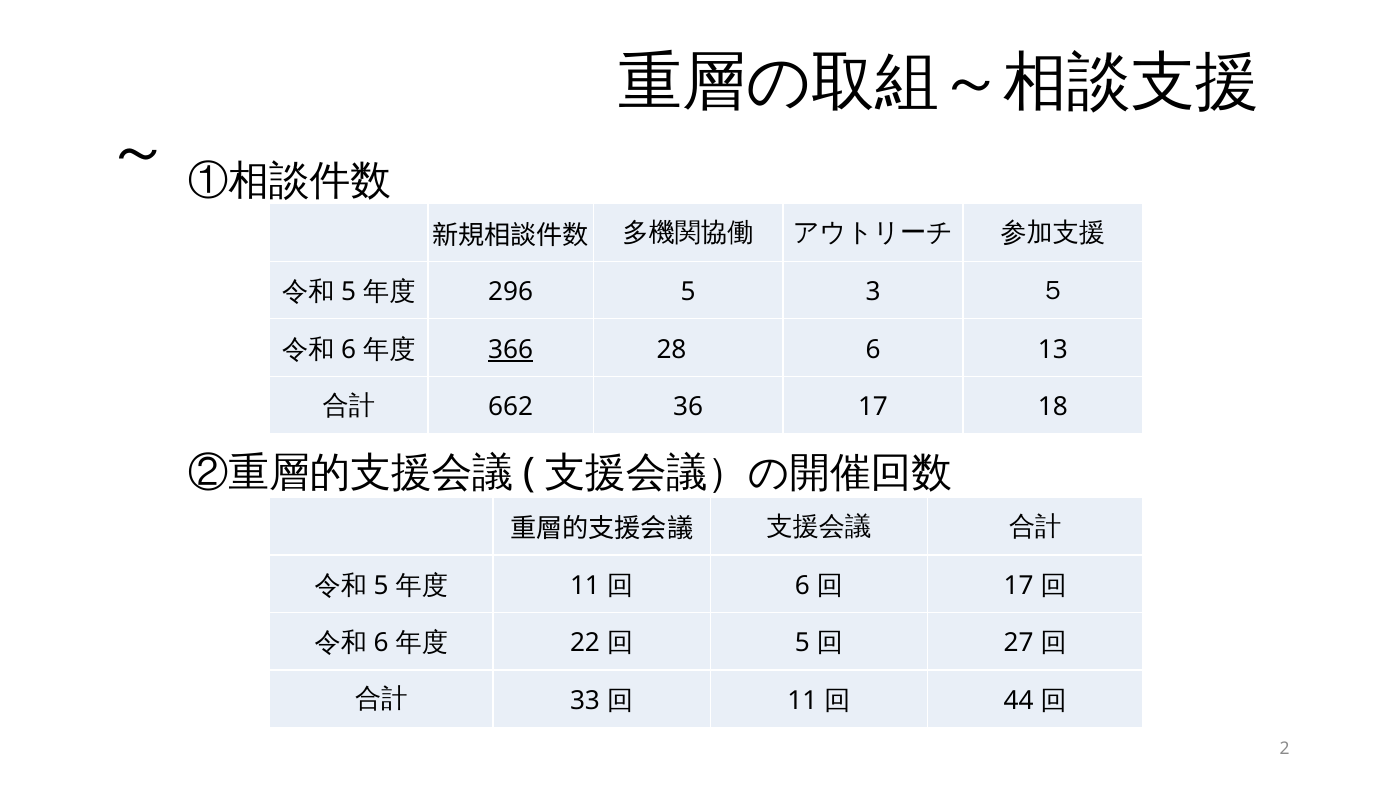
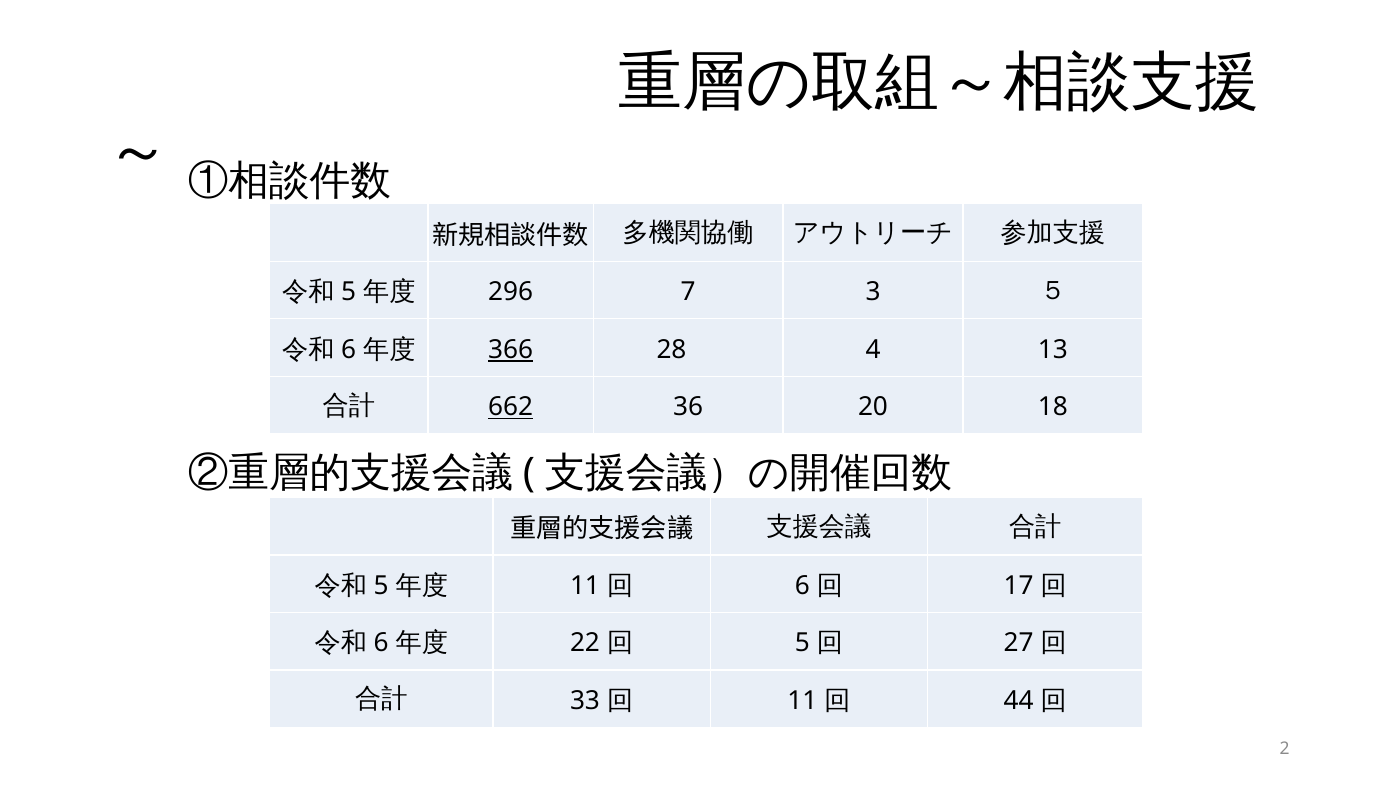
296 5: 5 -> 7 (688, 292)
28 6: 6 -> 4 (873, 350)
662 underline: none -> present (511, 407)
36 17: 17 -> 20 (873, 407)
